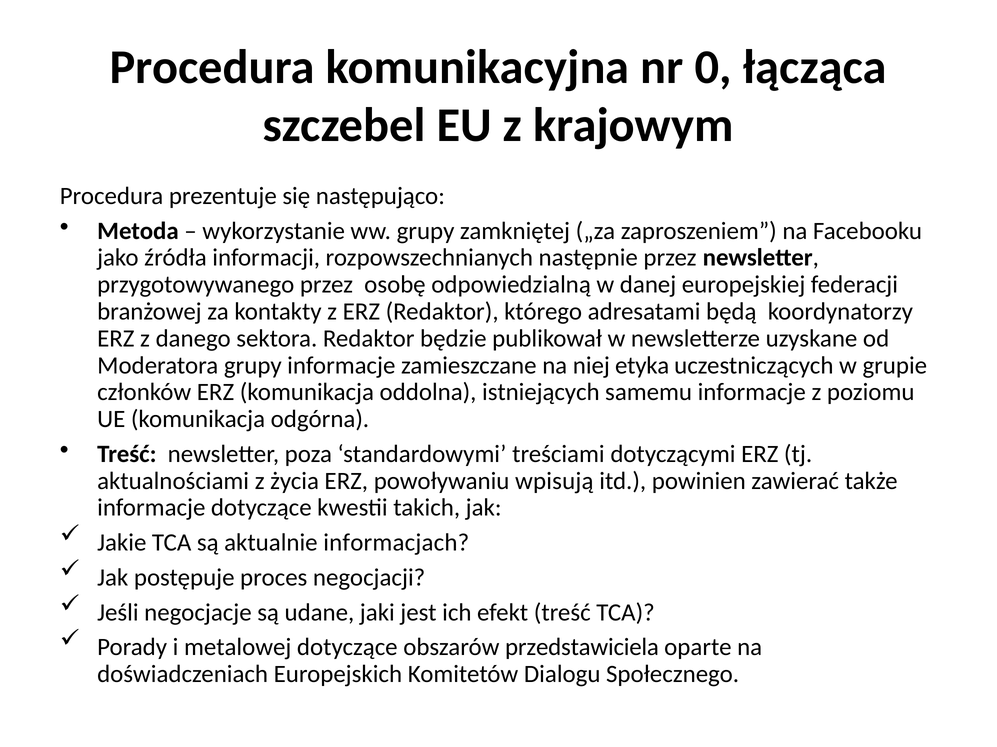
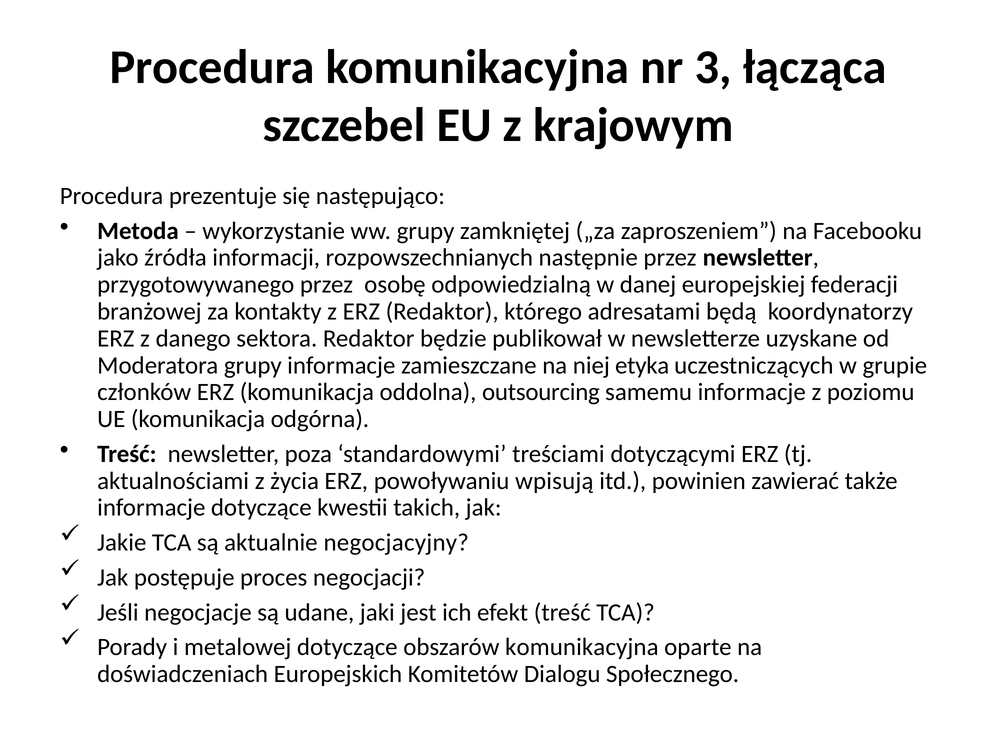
0: 0 -> 3 (713, 67)
istniejących: istniejących -> outsourcing (541, 393)
informacjach: informacjach -> negocjacyjny (396, 543)
obszarów przedstawiciela: przedstawiciela -> komunikacyjna (582, 648)
